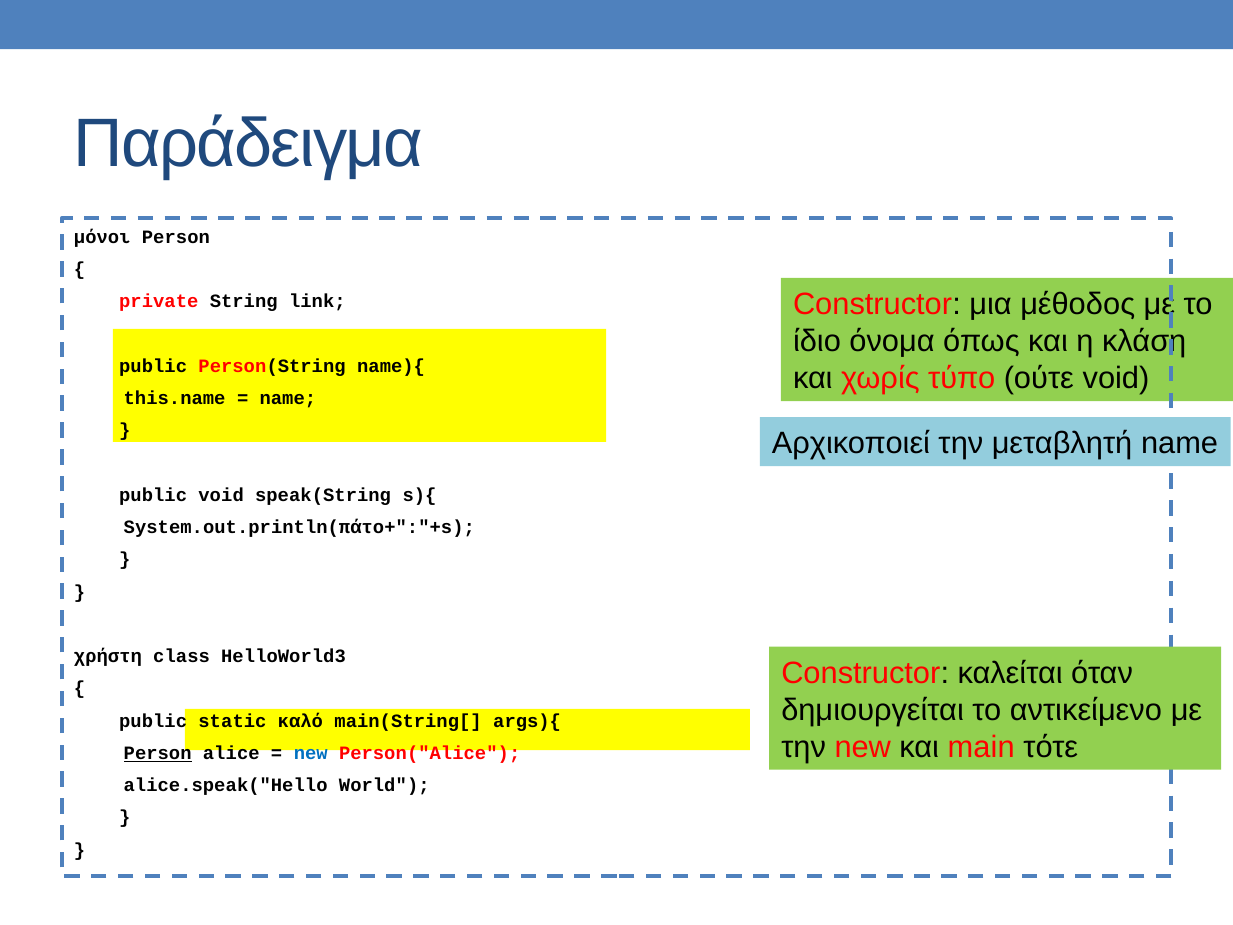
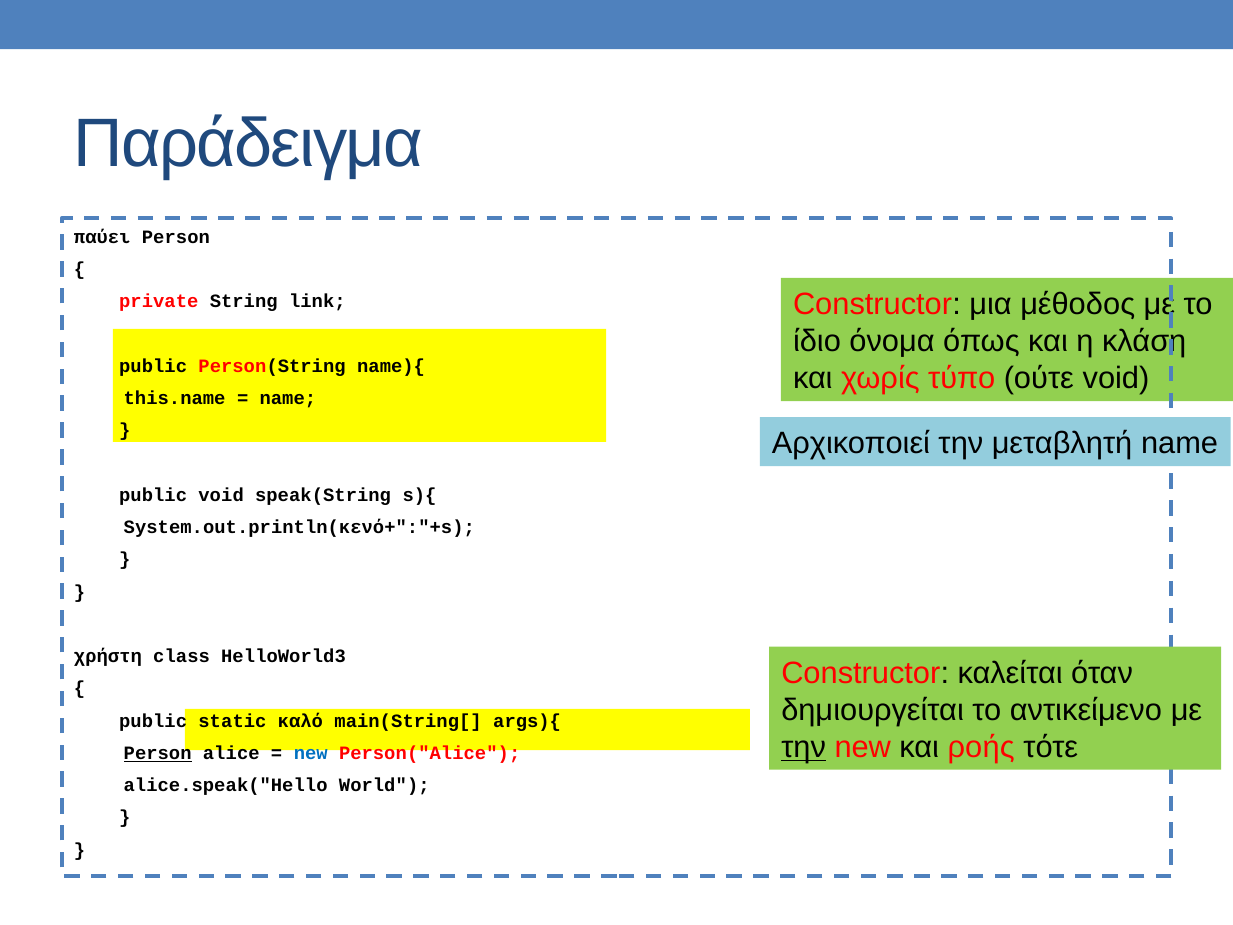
μόνοι: μόνοι -> παύει (102, 237)
System.out.println(πάτο+":"+s: System.out.println(πάτο+":"+s -> System.out.println(κενό+":"+s (299, 527)
την underline: none -> present (804, 747)
main: main -> ροής (981, 747)
